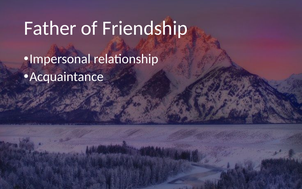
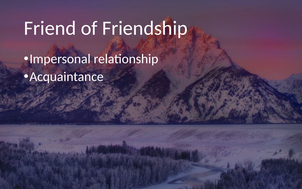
Father: Father -> Friend (50, 28)
